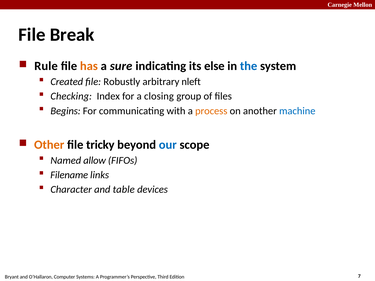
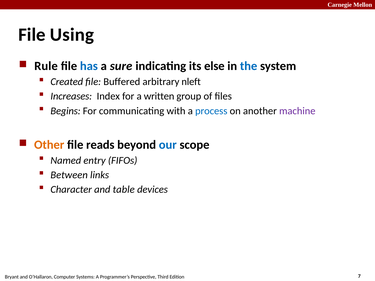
Break: Break -> Using (72, 35)
has colour: orange -> blue (89, 66)
Robustly: Robustly -> Buffered (122, 82)
Checking: Checking -> Increases (71, 96)
closing: closing -> written (159, 96)
process colour: orange -> blue (211, 111)
machine colour: blue -> purple (297, 111)
tricky: tricky -> reads (100, 145)
allow: allow -> entry (95, 161)
Filename: Filename -> Between (69, 175)
